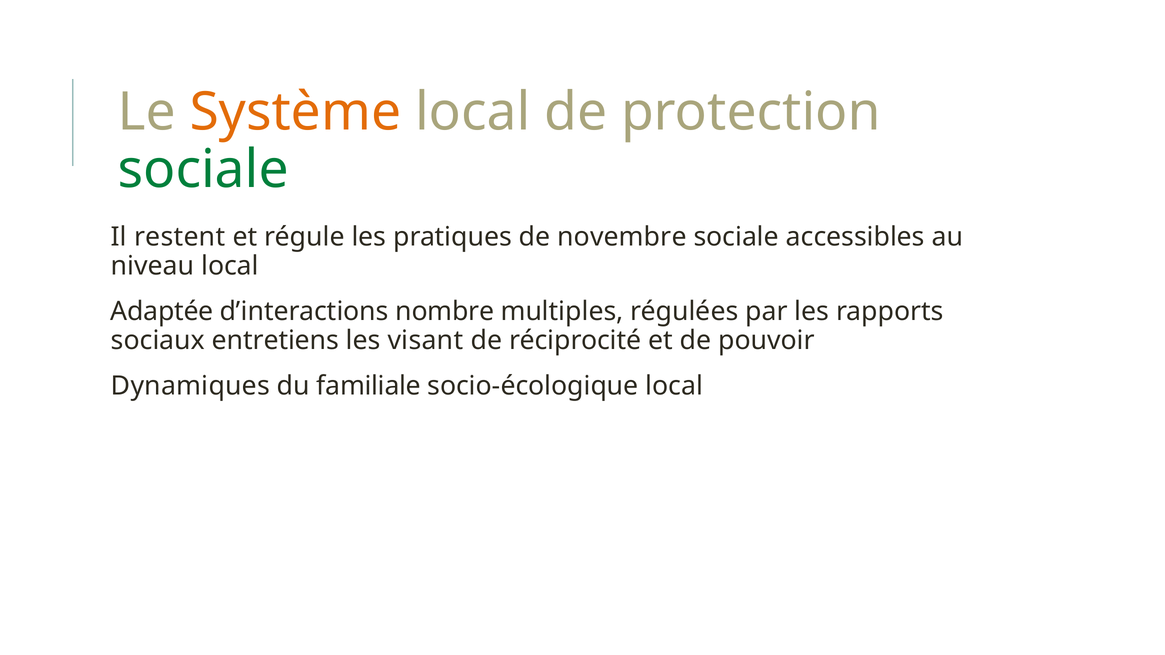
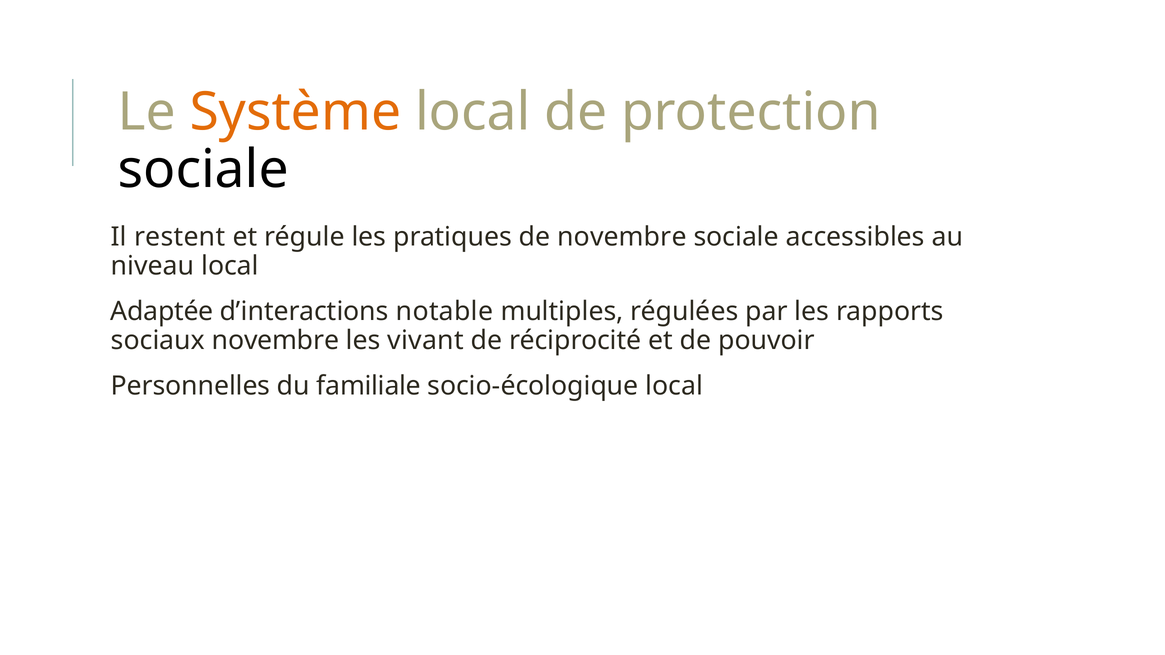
sociale colour: green -> black (203, 170)
nombre: nombre -> notable (444, 312)
sociaux entretiens: entretiens -> novembre (275, 341)
visant: visant -> vivant (425, 341)
Dynamiques: Dynamiques -> Personnelles (191, 386)
